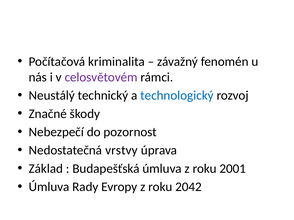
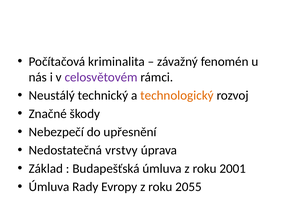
technologický colour: blue -> orange (177, 96)
pozornost: pozornost -> upřesnění (130, 132)
2042: 2042 -> 2055 (188, 187)
